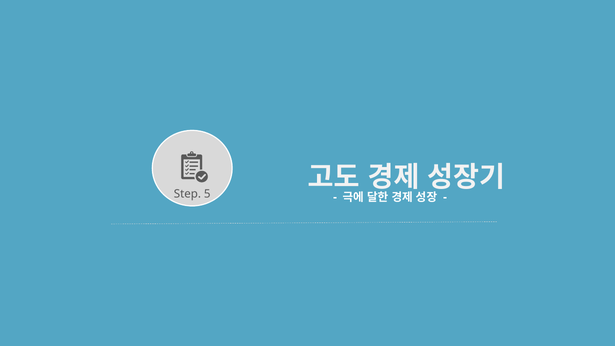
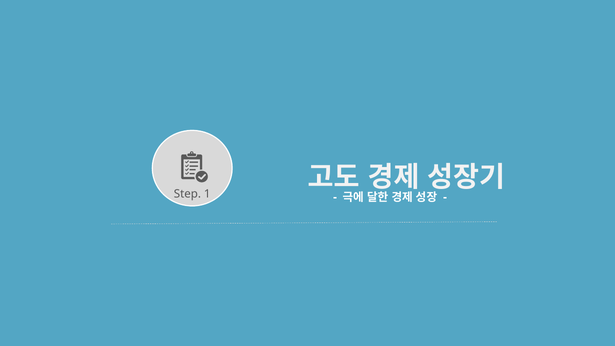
5: 5 -> 1 (207, 194)
